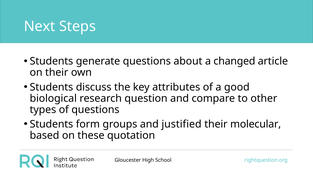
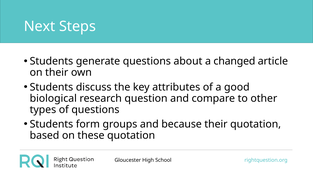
justified: justified -> because (182, 124)
their molecular: molecular -> quotation (256, 124)
